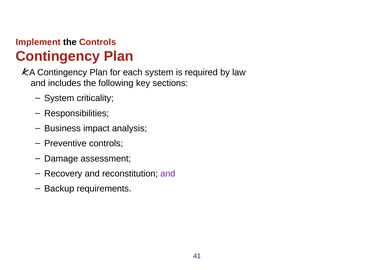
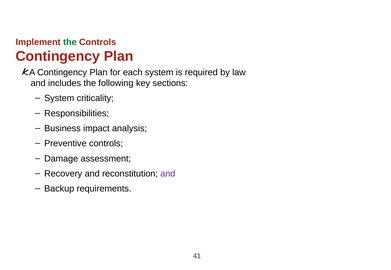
the colour: black -> green (70, 42)
